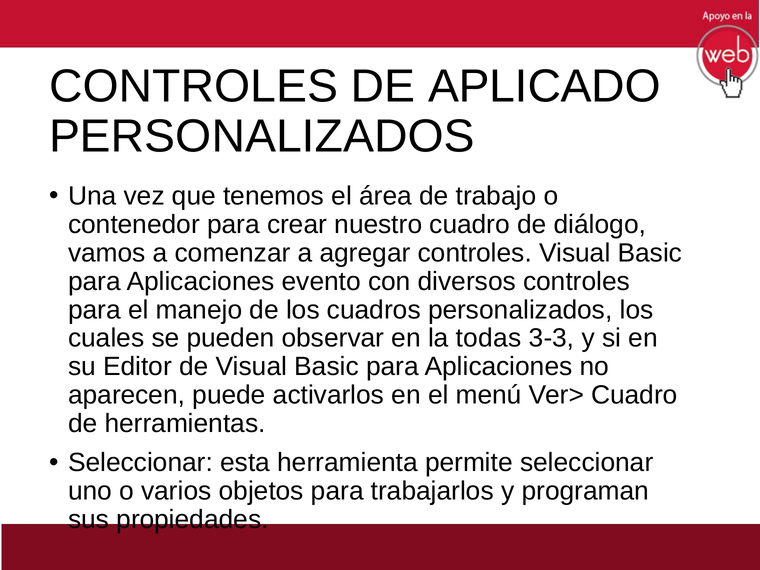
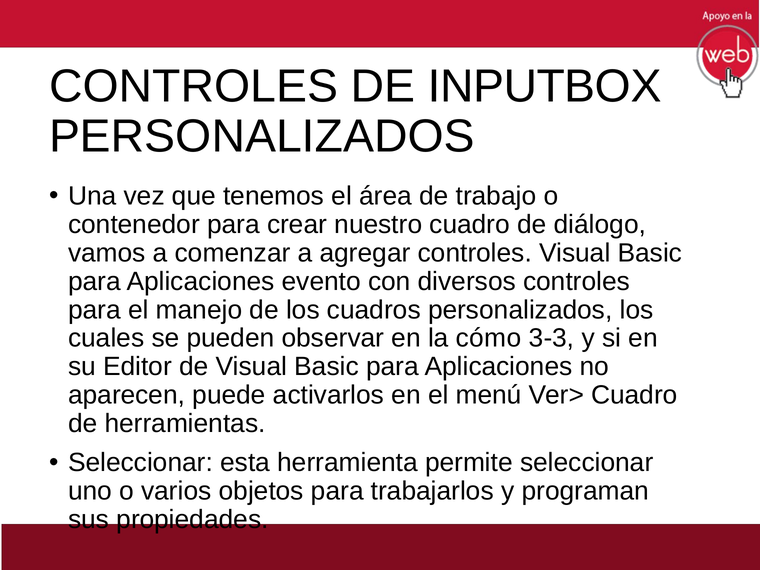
APLICADO: APLICADO -> INPUTBOX (545, 86)
todas: todas -> cómo (489, 338)
